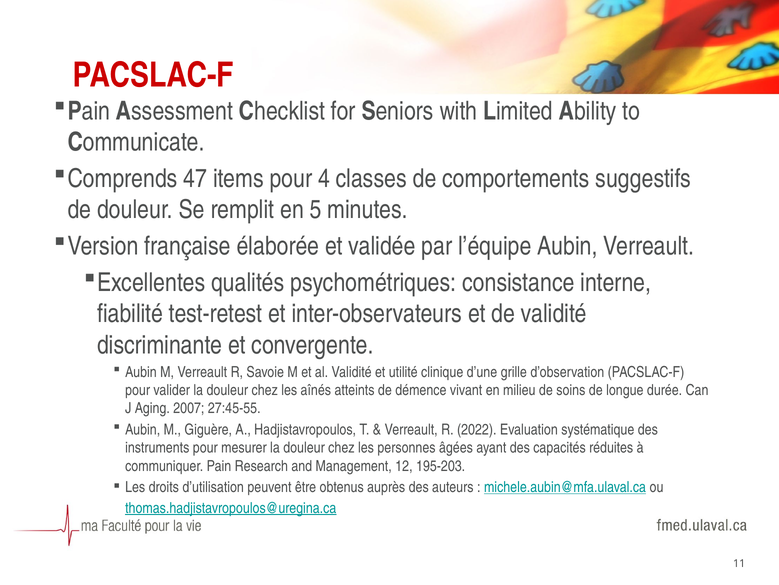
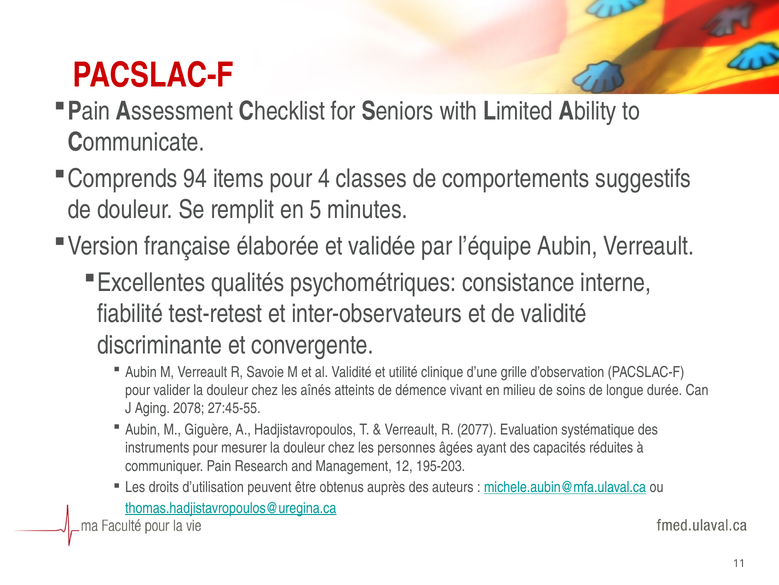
47: 47 -> 94 (195, 178)
2007: 2007 -> 2078 (189, 408)
2022: 2022 -> 2077 (477, 429)
